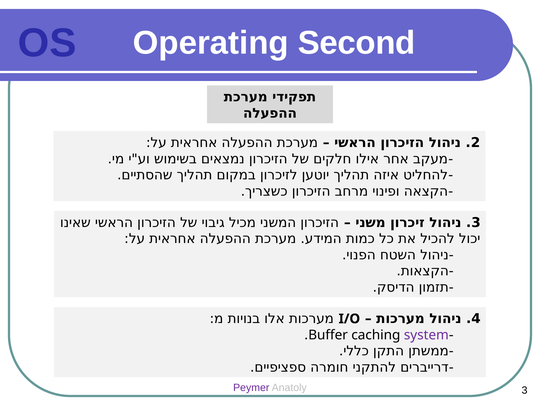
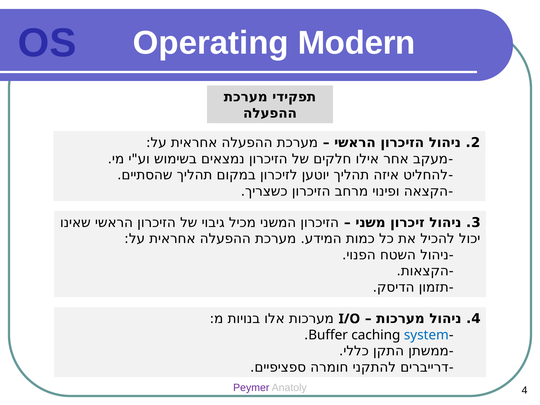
Second: Second -> Modern (357, 43)
system colour: purple -> blue (426, 335)
Anatoly 3: 3 -> 4 (525, 390)
